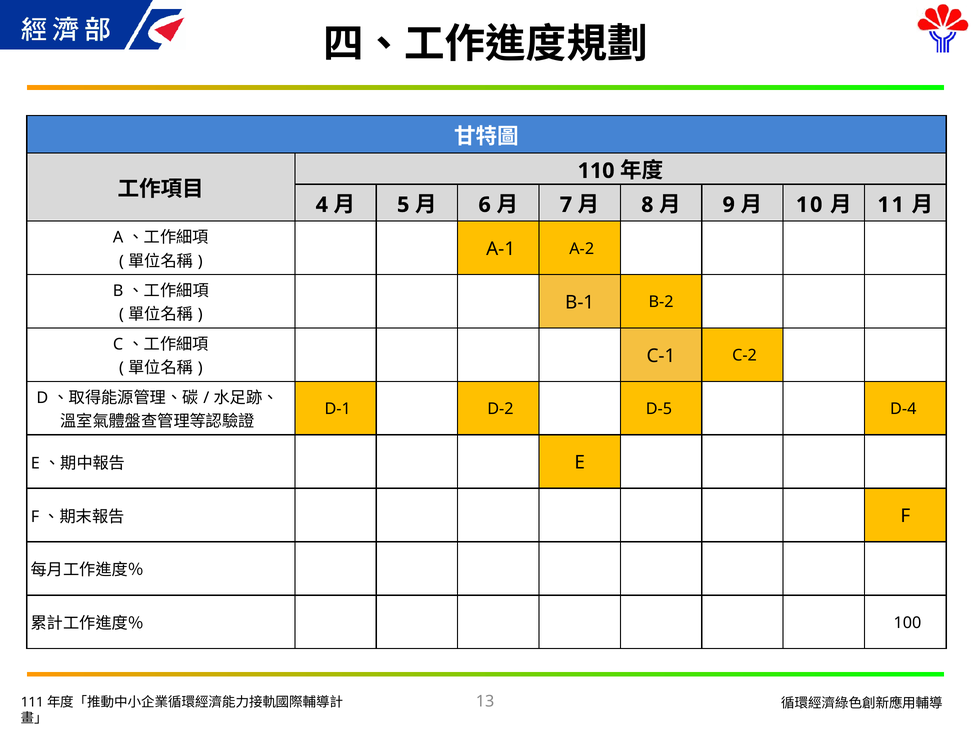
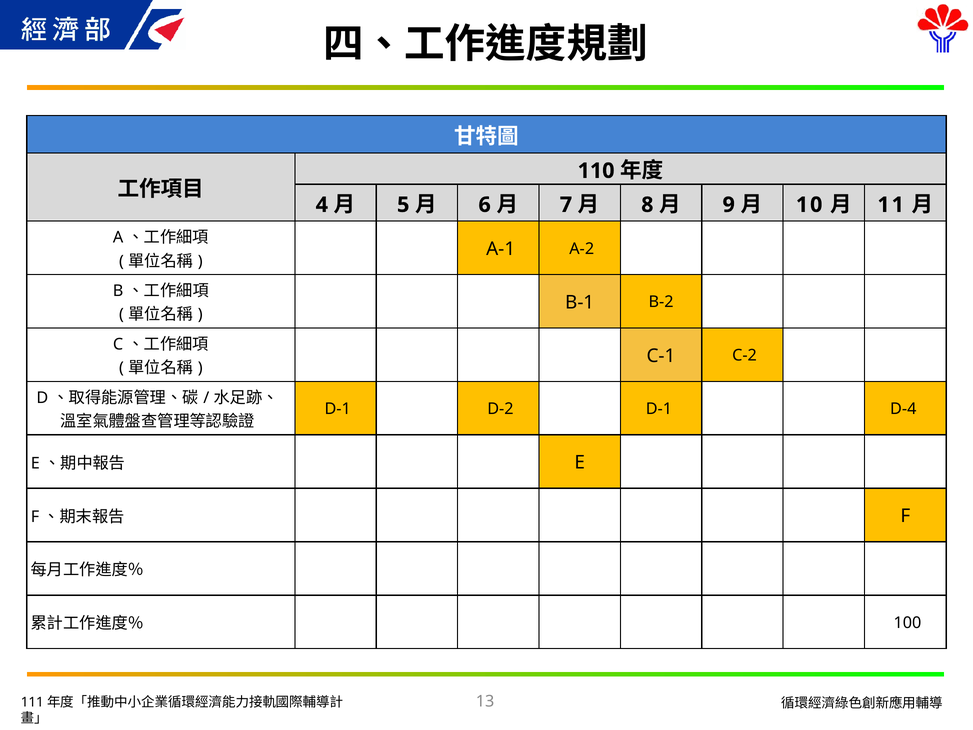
D-2 D-5: D-5 -> D-1 (659, 409)
